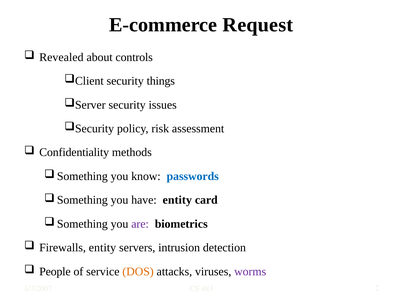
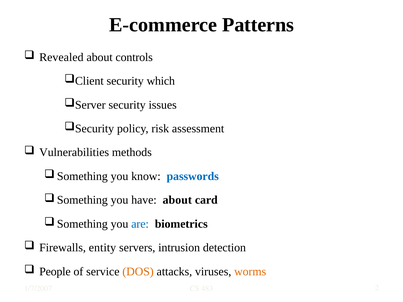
Request: Request -> Patterns (258, 25)
things: things -> which (161, 81)
Confidentiality: Confidentiality -> Vulnerabilities (74, 153)
have entity: entity -> about (177, 200)
are colour: purple -> blue (140, 224)
worms colour: purple -> orange (250, 272)
